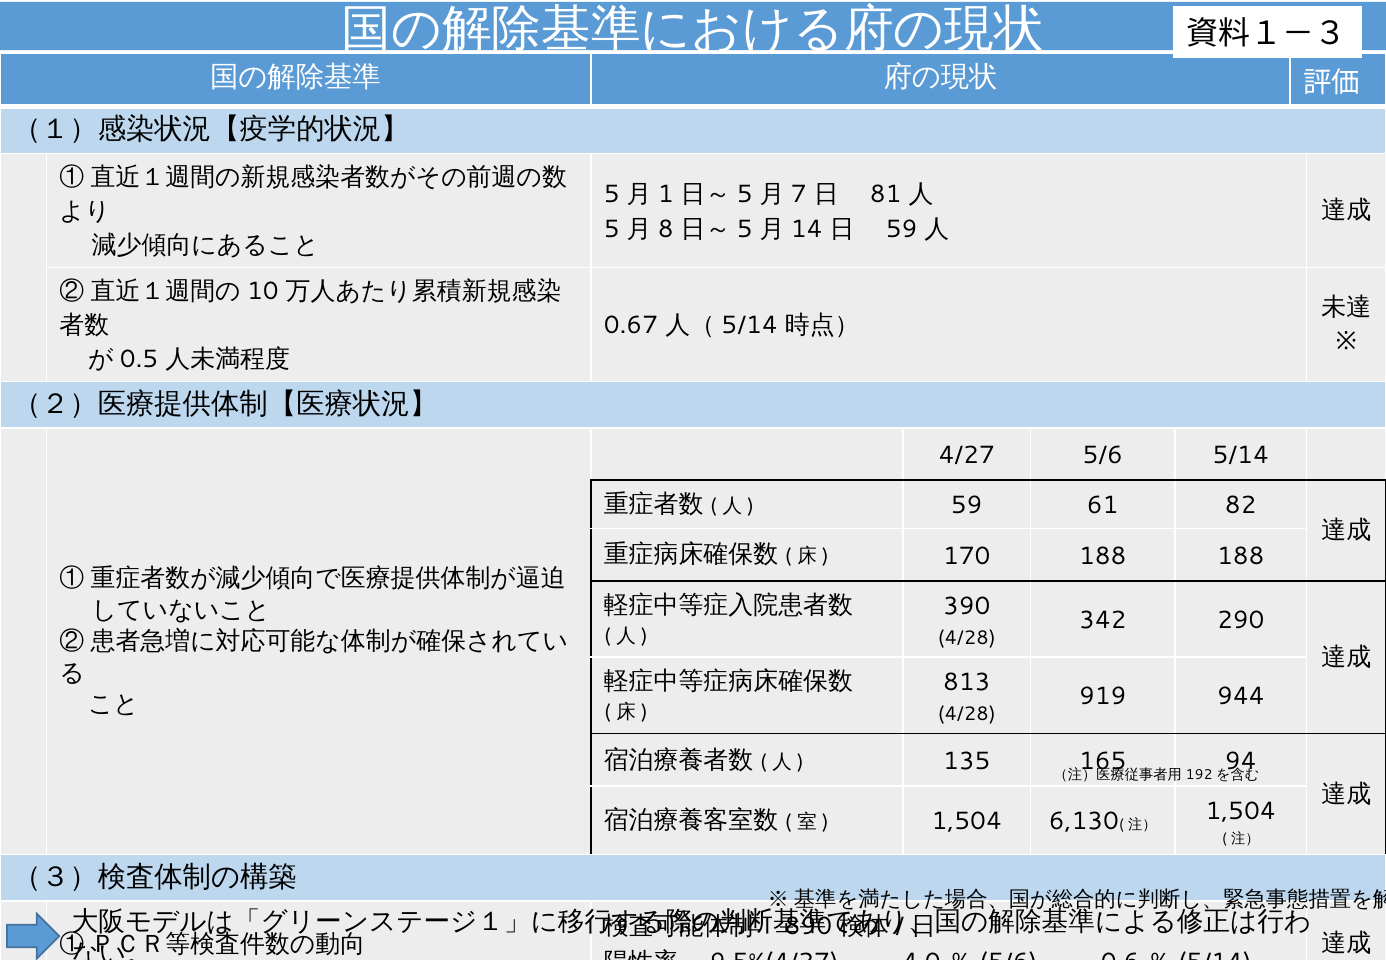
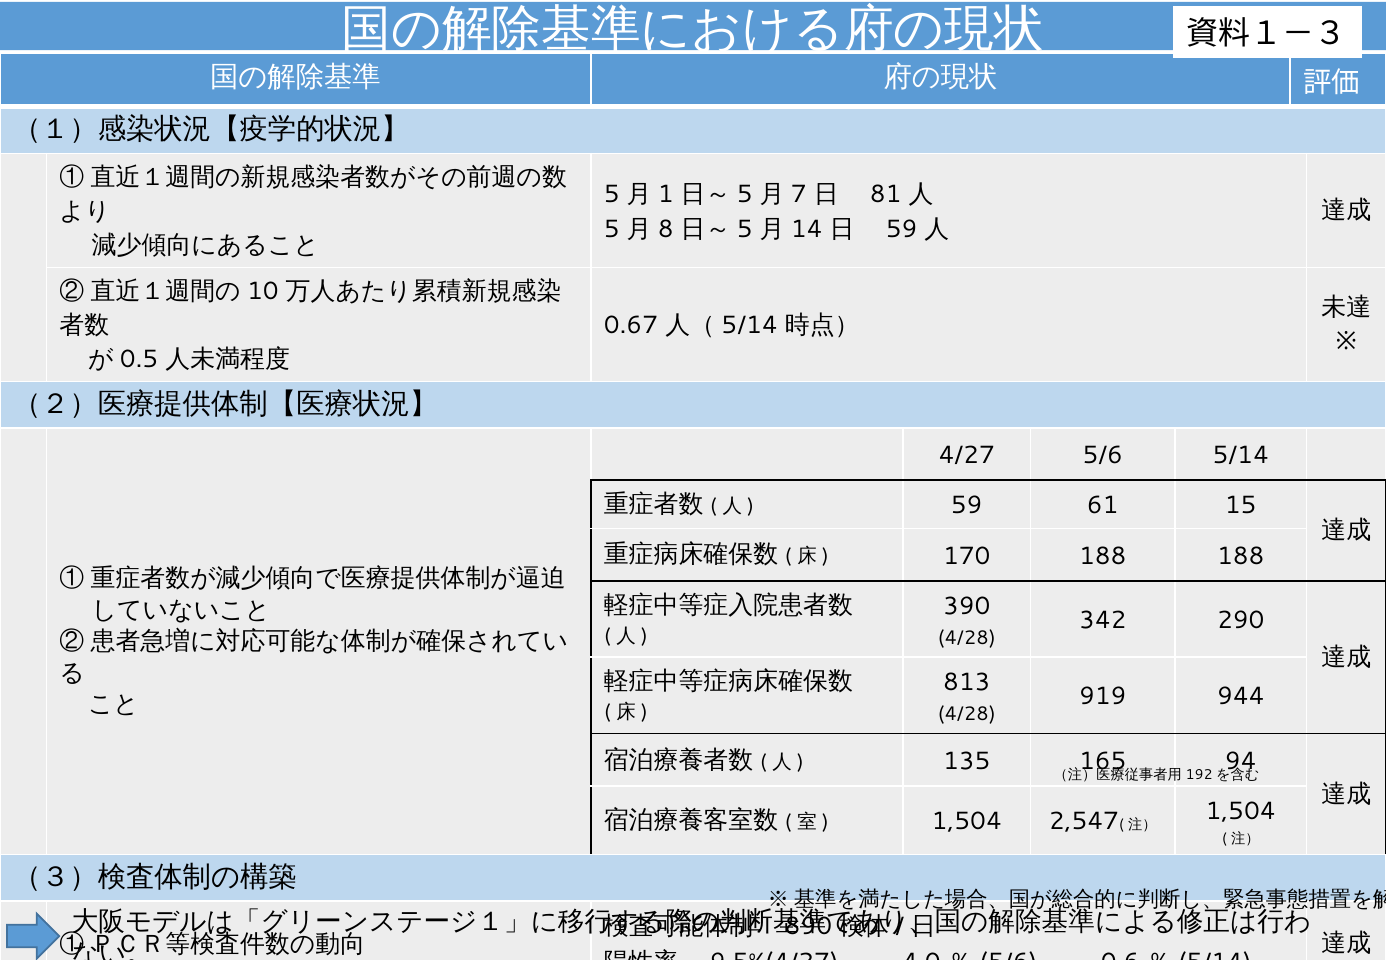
82: 82 -> 15 (1241, 505)
6,130: 6,130 -> 2,547 (1084, 821)
